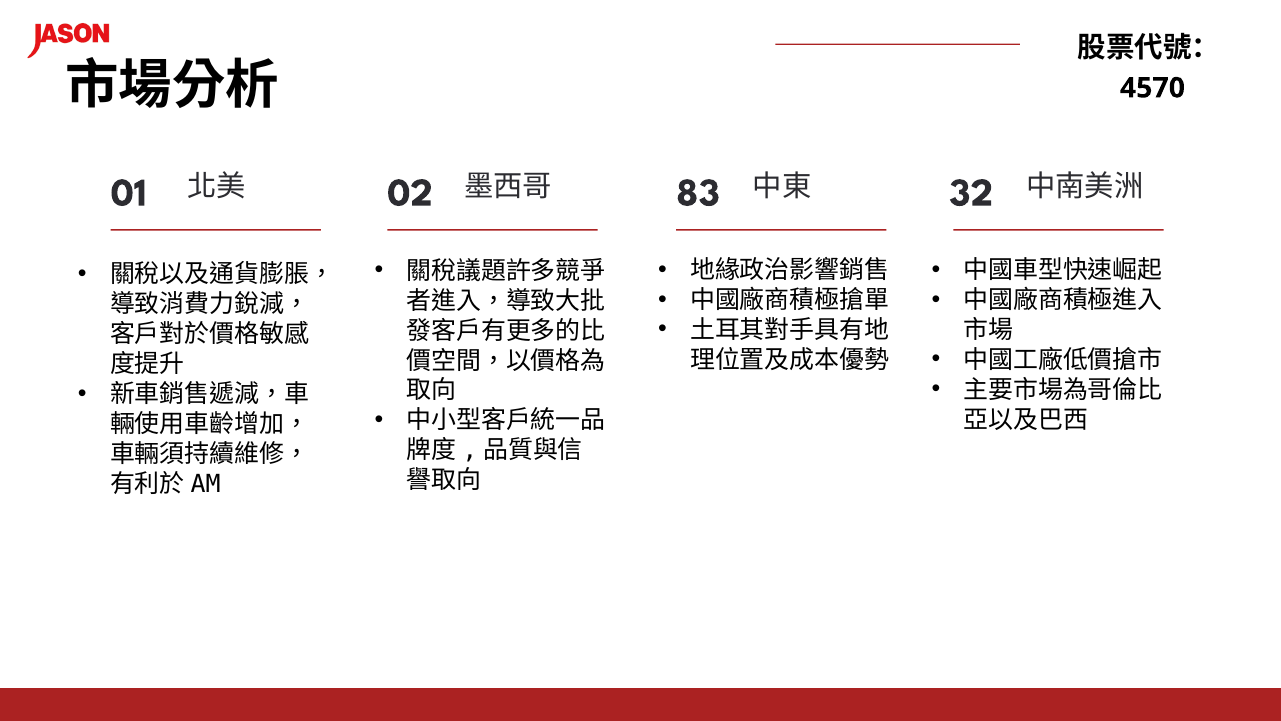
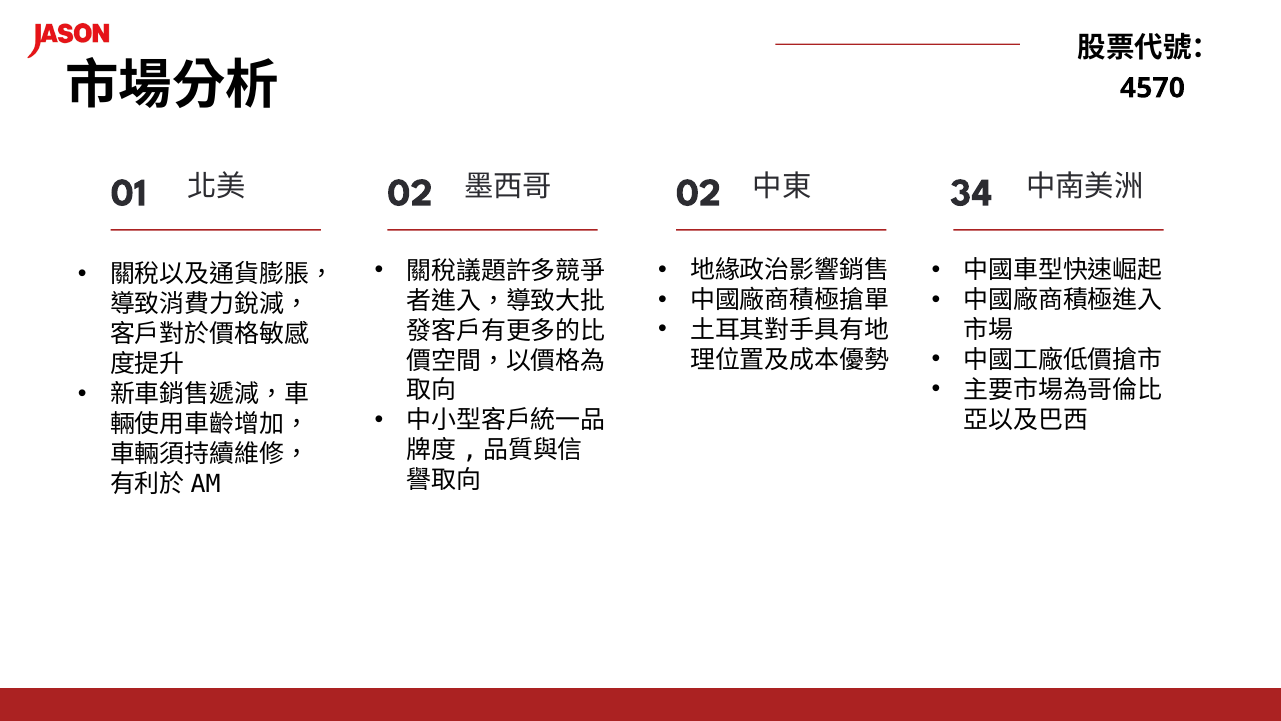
83: 83 -> 02 (699, 192)
32: 32 -> 34 (971, 192)
